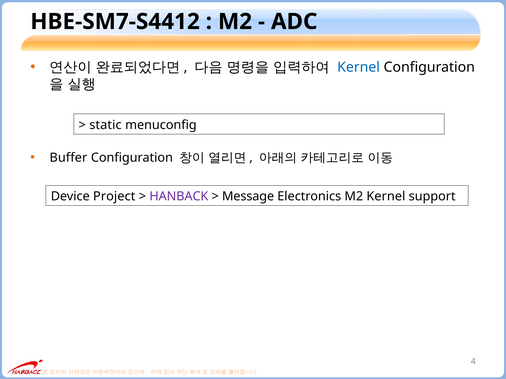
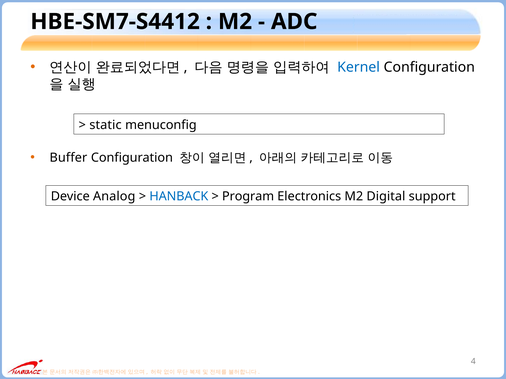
Project: Project -> Analog (114, 197)
HANBACK colour: purple -> blue (179, 197)
Message: Message -> Program (248, 197)
M2 Kernel: Kernel -> Digital (386, 197)
